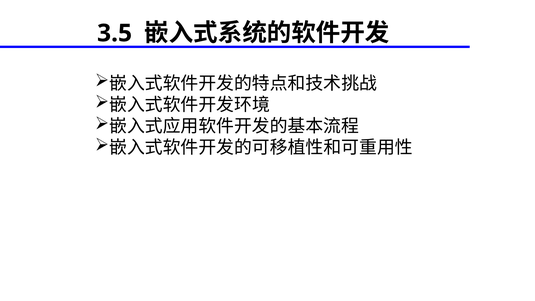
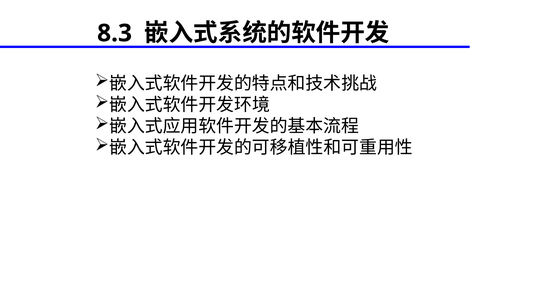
3.5: 3.5 -> 8.3 (115, 33)
